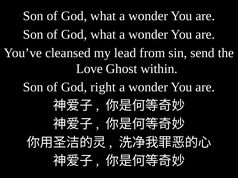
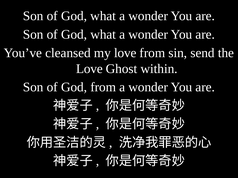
my lead: lead -> love (125, 53)
God right: right -> from (103, 87)
